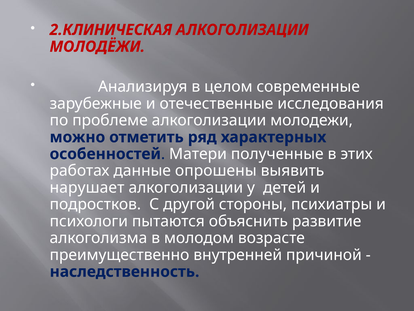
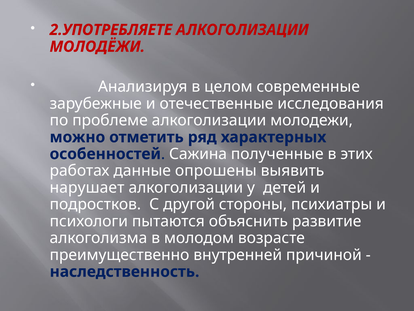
2.КЛИНИЧЕСКАЯ: 2.КЛИНИЧЕСКАЯ -> 2.УПОТРЕБЛЯЕТЕ (111, 30)
Матери: Матери -> Сажина (198, 154)
